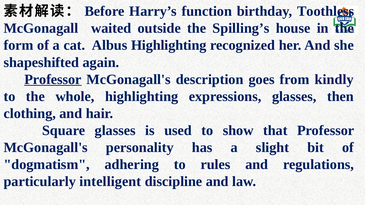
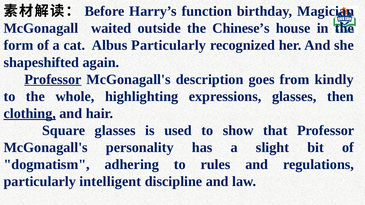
Toothless: Toothless -> Magician (326, 11)
Spilling’s: Spilling’s -> Chinese’s (241, 28)
Albus Highlighting: Highlighting -> Particularly (169, 45)
clothing underline: none -> present (30, 114)
